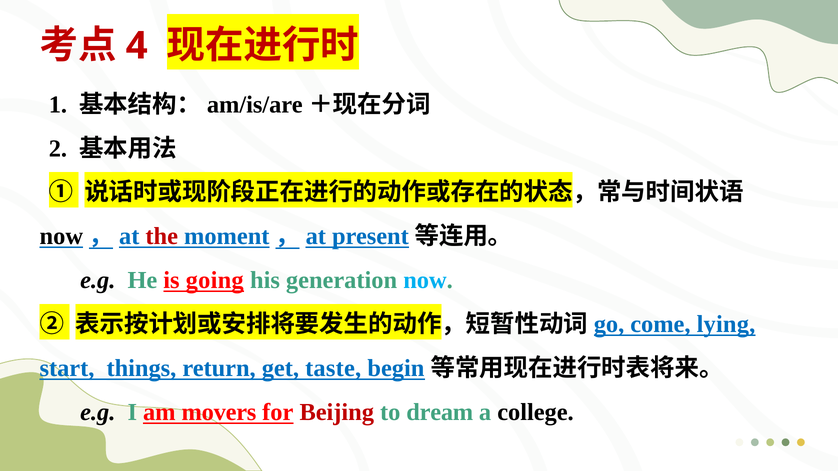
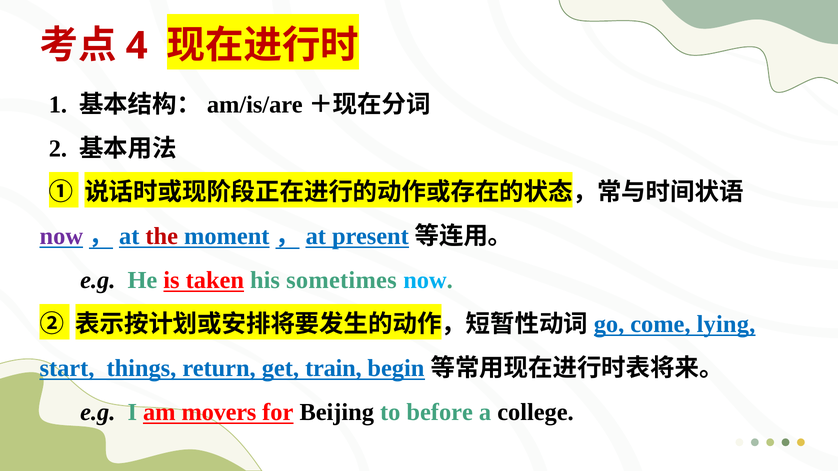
now colour: black -> purple (61, 237)
going: going -> taken (215, 281)
generation: generation -> sometimes (341, 281)
taste: taste -> train (333, 369)
Beijing colour: red -> black (337, 413)
dream: dream -> before (440, 413)
